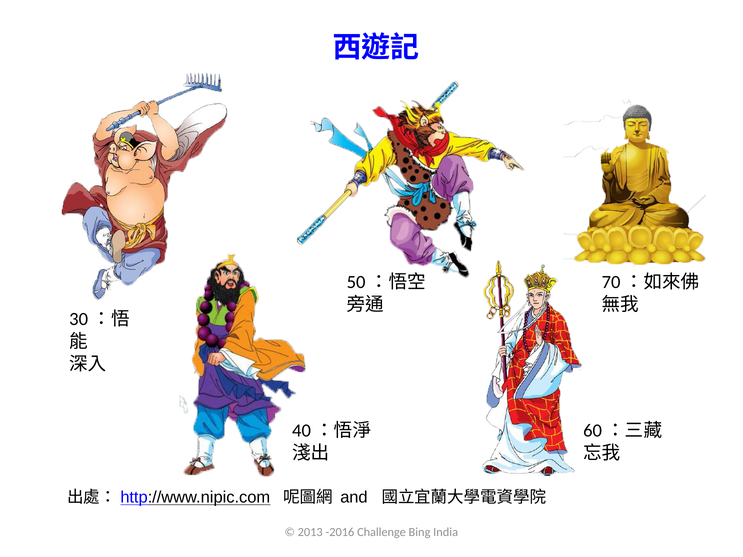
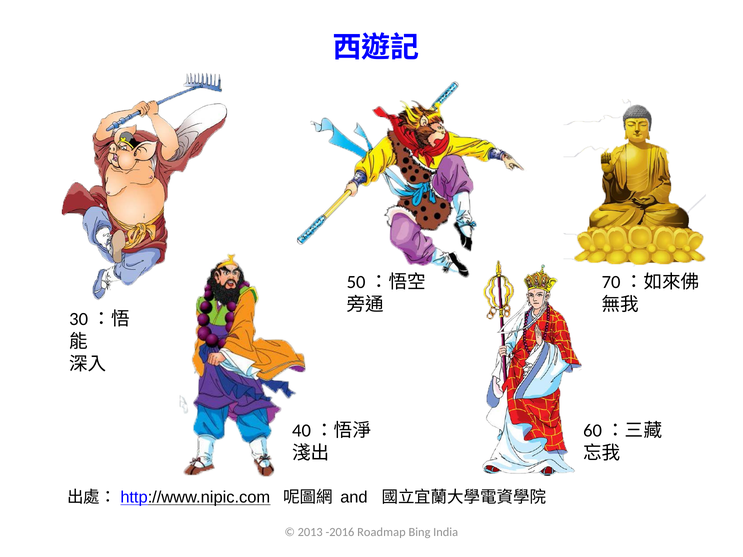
Challenge: Challenge -> Roadmap (381, 532)
